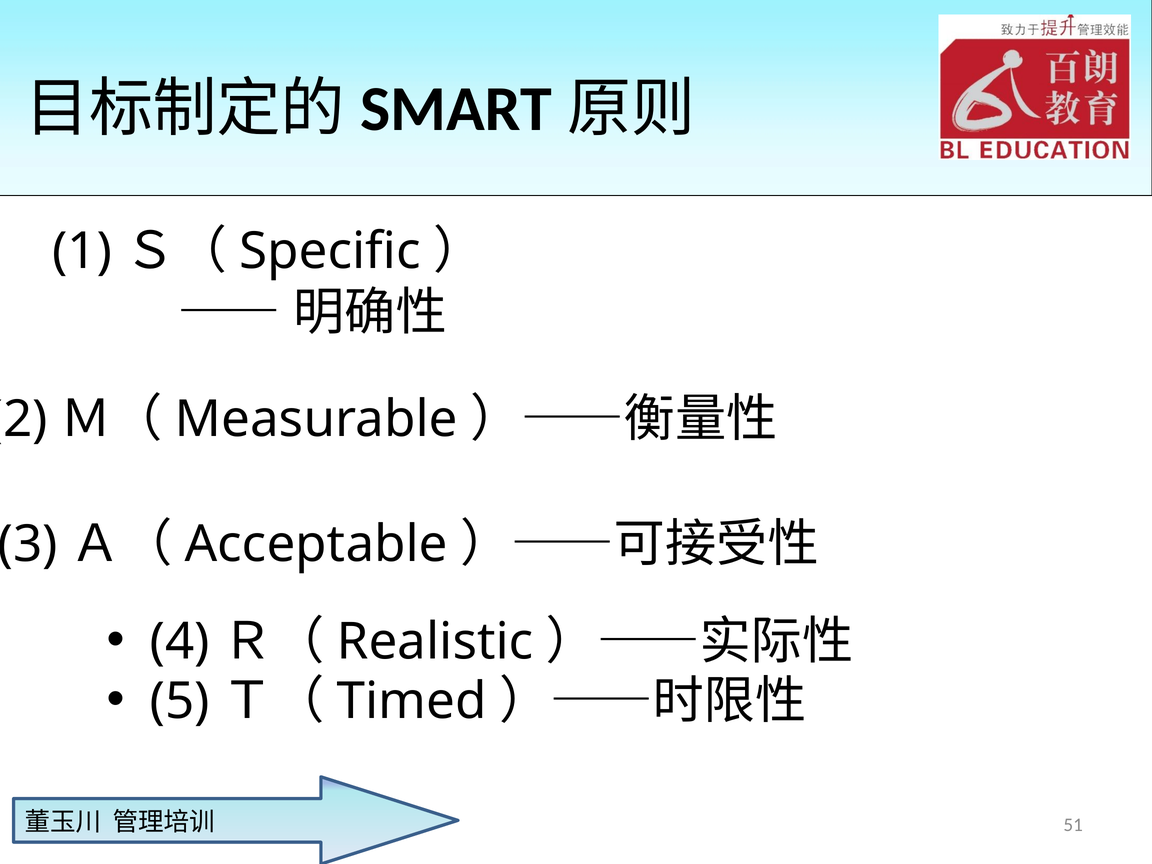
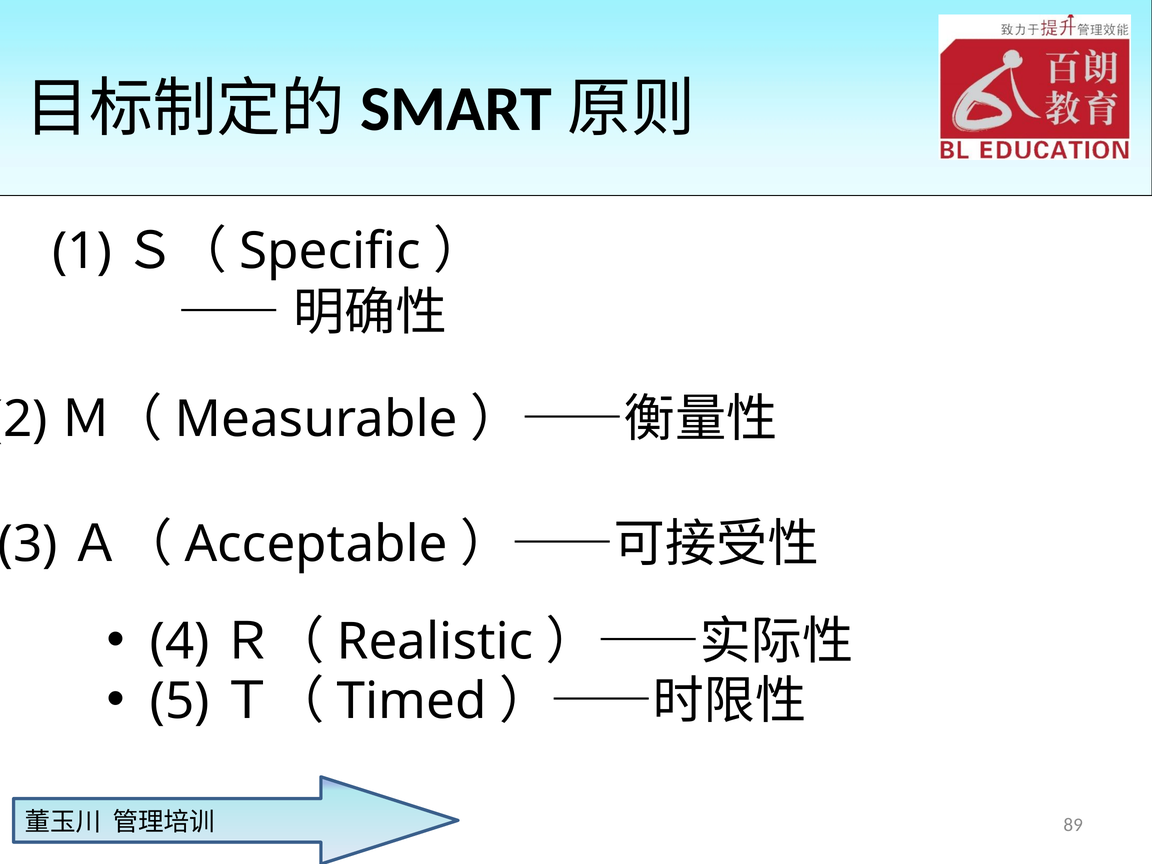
51: 51 -> 89 (1073, 825)
